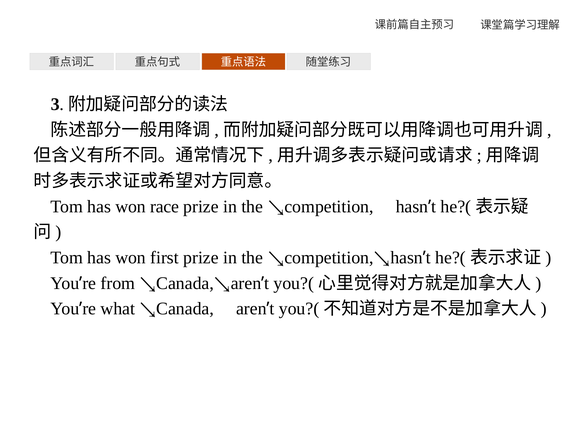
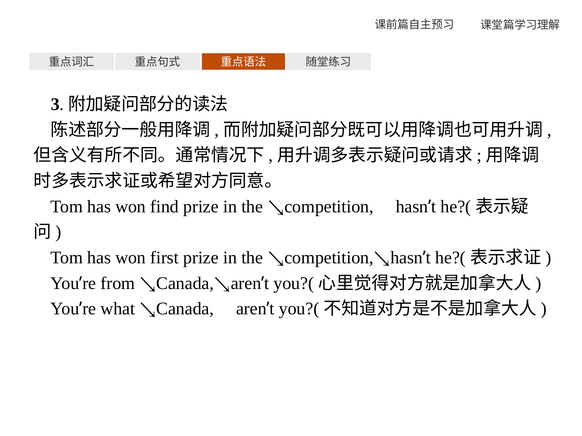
race: race -> find (165, 207)
